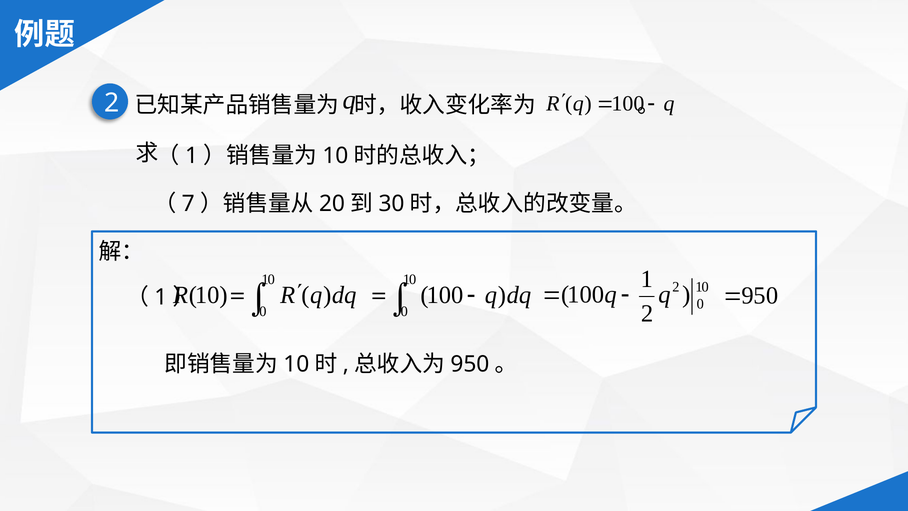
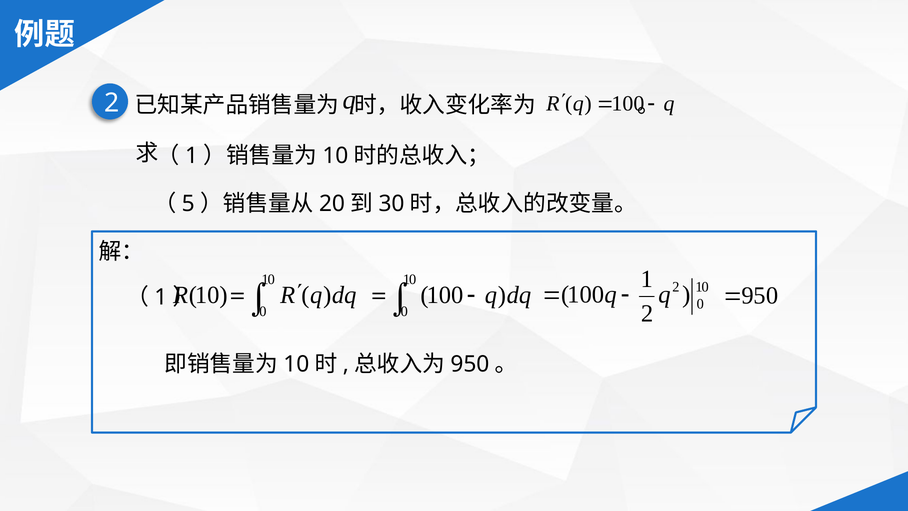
7: 7 -> 5 (188, 203)
